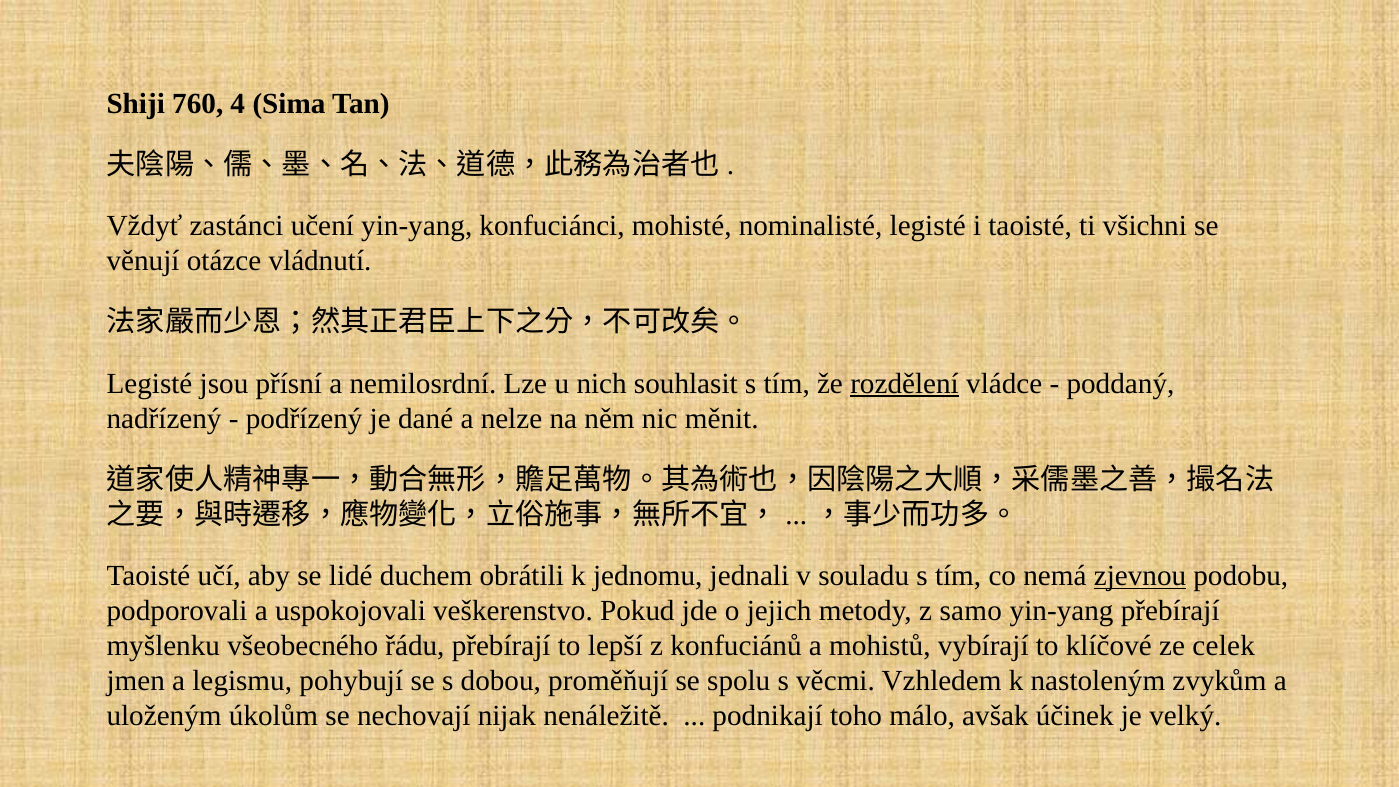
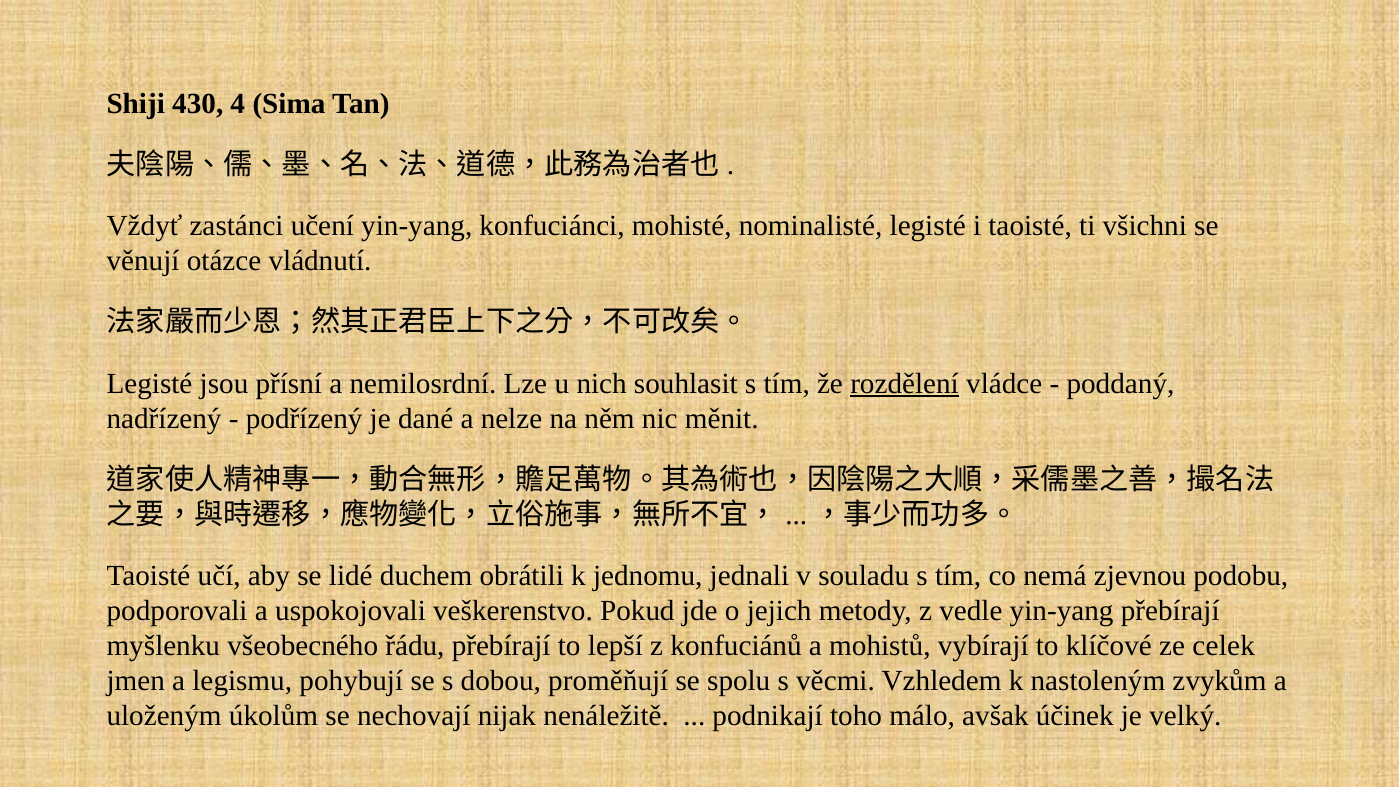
760: 760 -> 430 (198, 104)
zjevnou underline: present -> none (1140, 576)
samo: samo -> vedle (971, 611)
